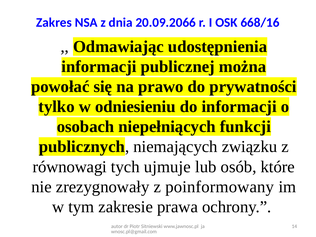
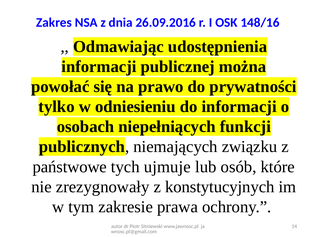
20.09.2066: 20.09.2066 -> 26.09.2016 (166, 23)
668/16: 668/16 -> 148/16 (260, 23)
równowagi: równowagi -> państwowe (70, 167)
poinformowany: poinformowany -> konstytucyjnych (220, 187)
